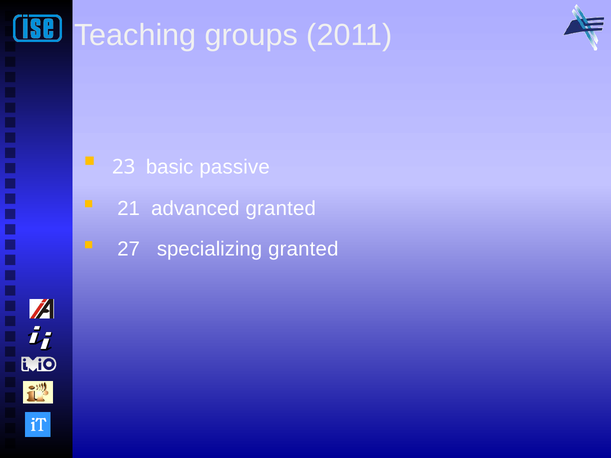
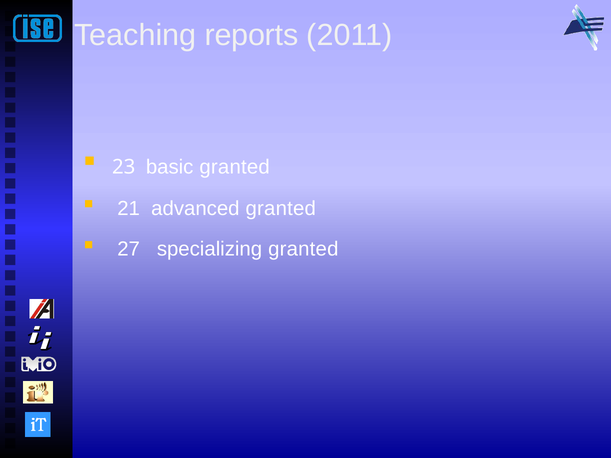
groups: groups -> reports (252, 35)
basic passive: passive -> granted (235, 167)
